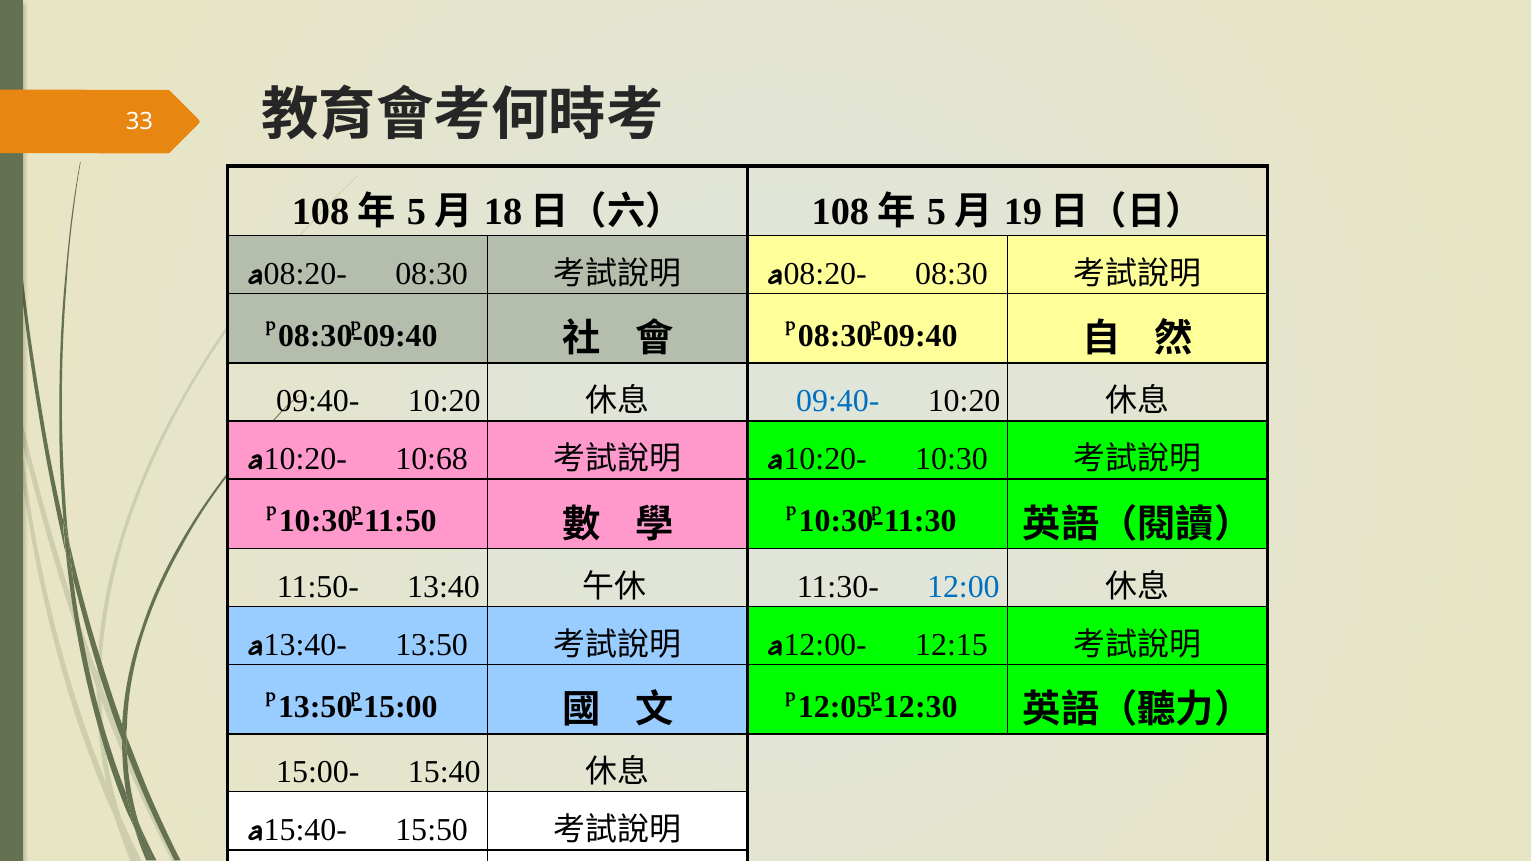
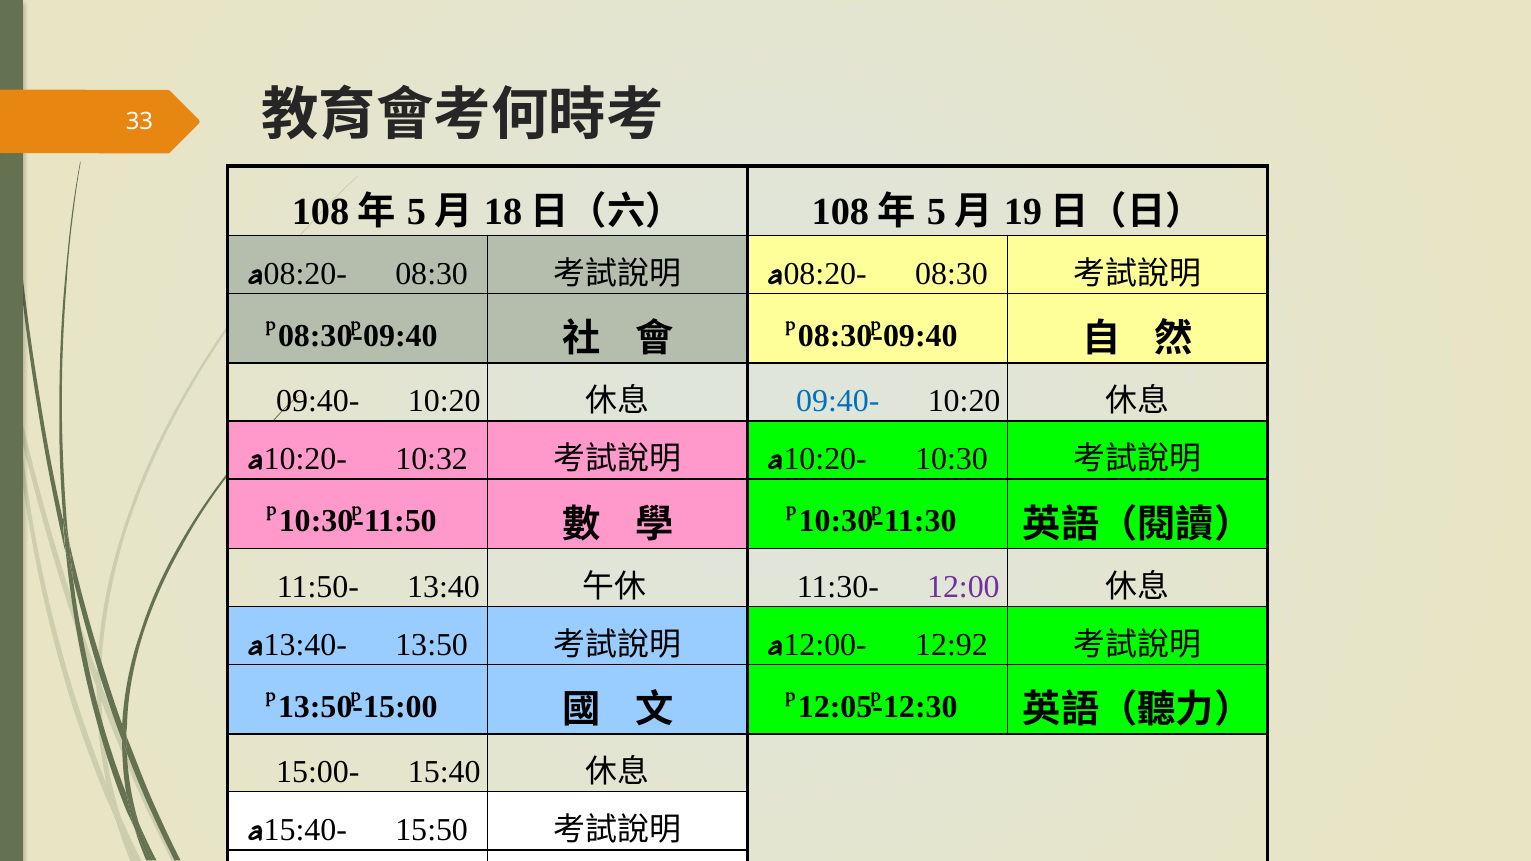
10:68: 10:68 -> 10:32 (432, 459)
12:00 colour: blue -> purple (963, 587)
12:15: 12:15 -> 12:92 (951, 645)
